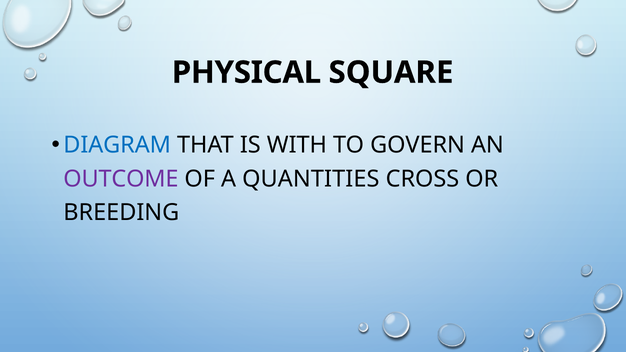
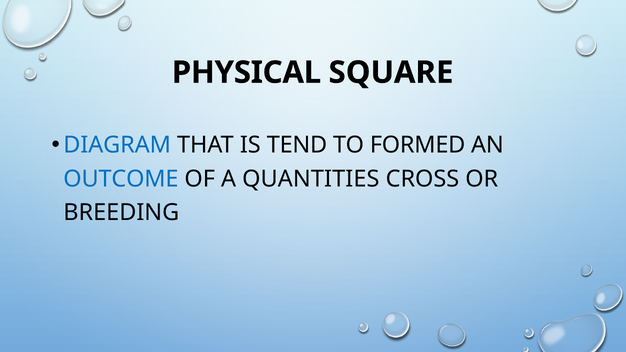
WITH: WITH -> TEND (297, 145)
GOVERN: GOVERN -> FORMED (418, 145)
OUTCOME colour: purple -> blue (121, 179)
